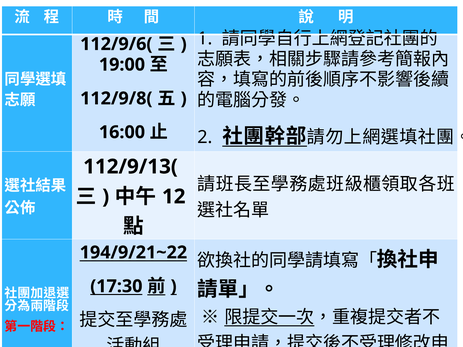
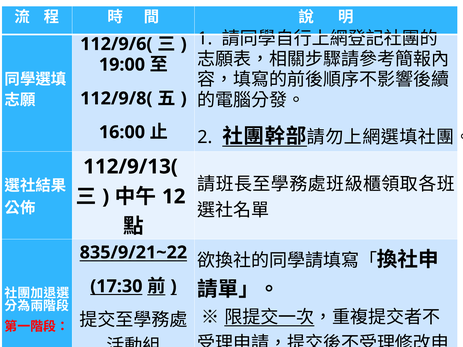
194/9/21~22: 194/9/21~22 -> 835/9/21~22 (133, 253)
